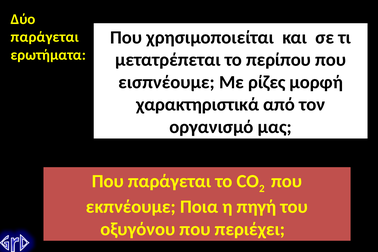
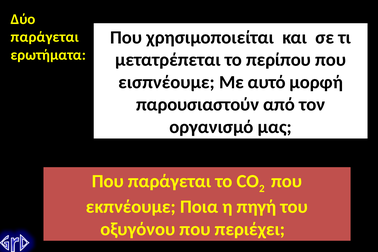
ρίζες: ρίζες -> αυτό (267, 82)
χαρακτηριστικά: χαρακτηριστικά -> παρουσιαστούν (198, 105)
